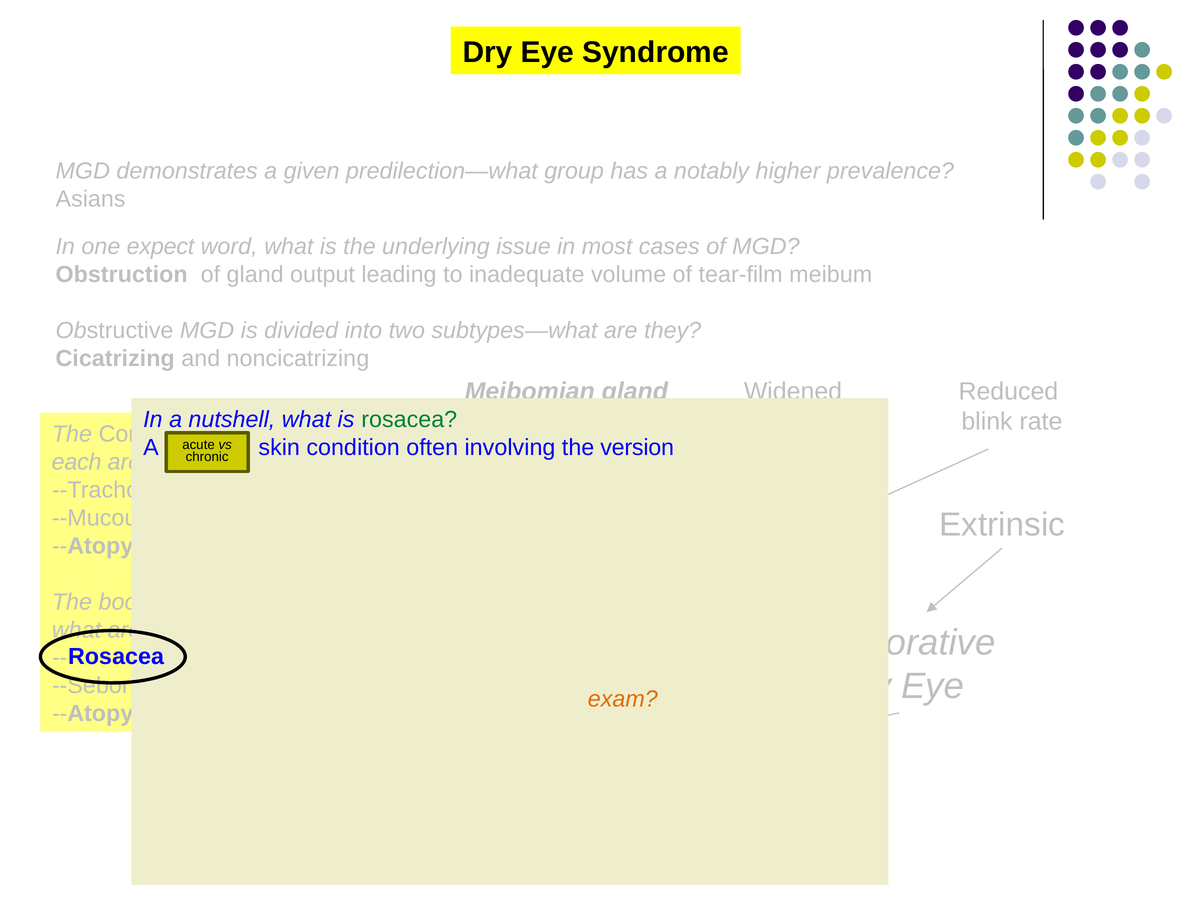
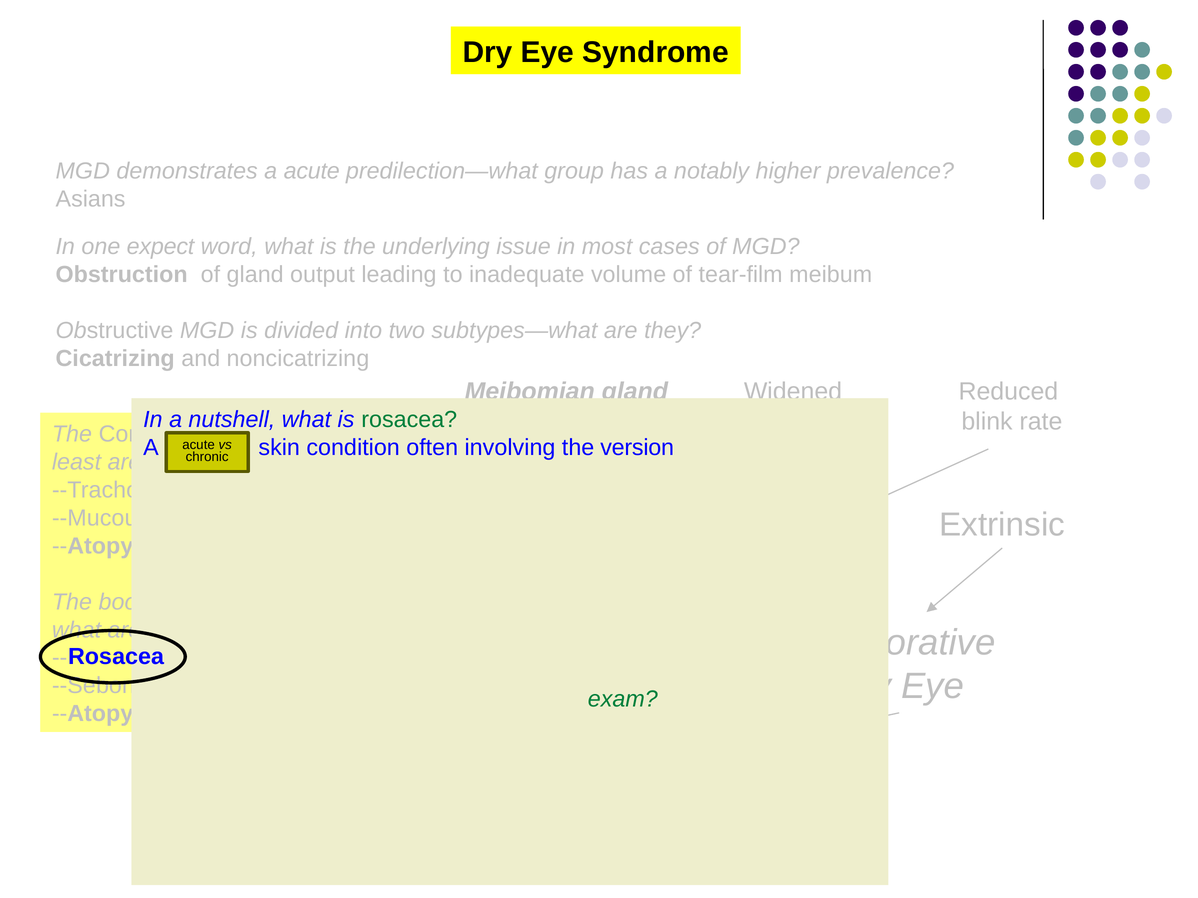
a given: given -> acute (312, 171)
each: each -> least (77, 462)
exam colour: orange -> green (623, 700)
